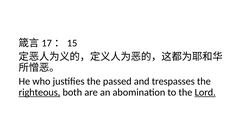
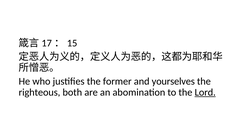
passed: passed -> former (117, 81)
trespasses: trespasses -> yourselves (173, 81)
righteous underline: present -> none (39, 92)
